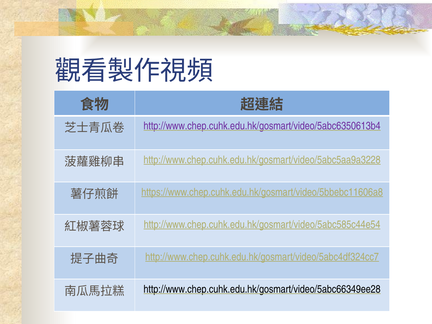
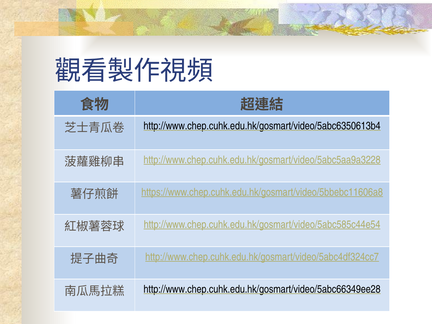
http://www.chep.cuhk.edu.hk/gosmart/video/5abc6350613b4 colour: purple -> black (262, 126)
